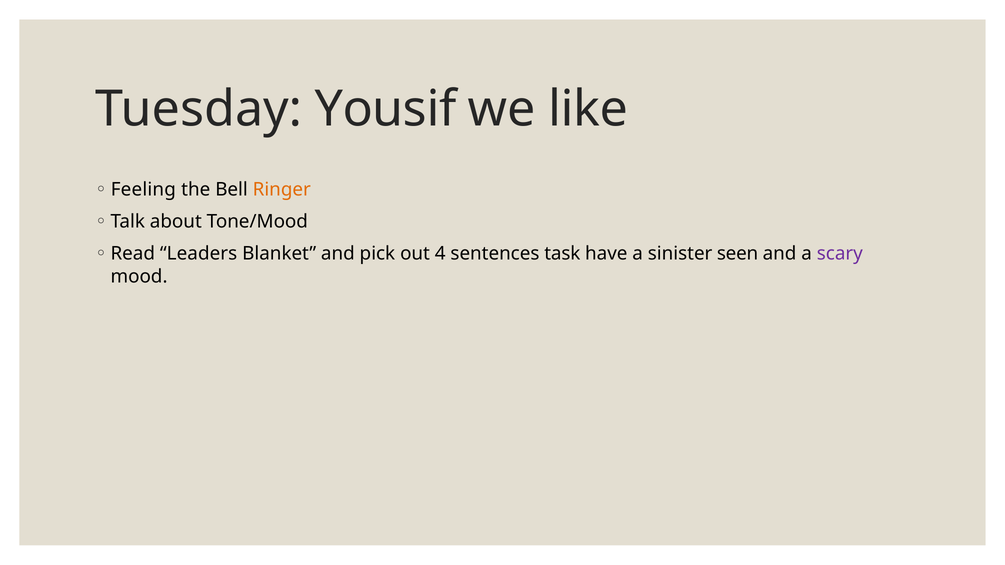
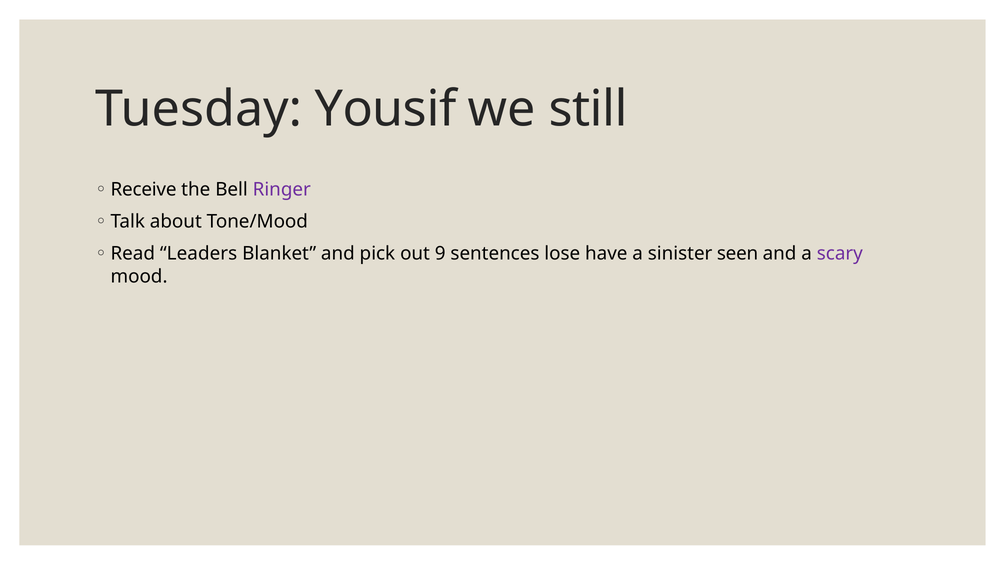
like: like -> still (588, 109)
Feeling: Feeling -> Receive (144, 190)
Ringer colour: orange -> purple (282, 190)
4: 4 -> 9 (440, 254)
task: task -> lose (562, 254)
